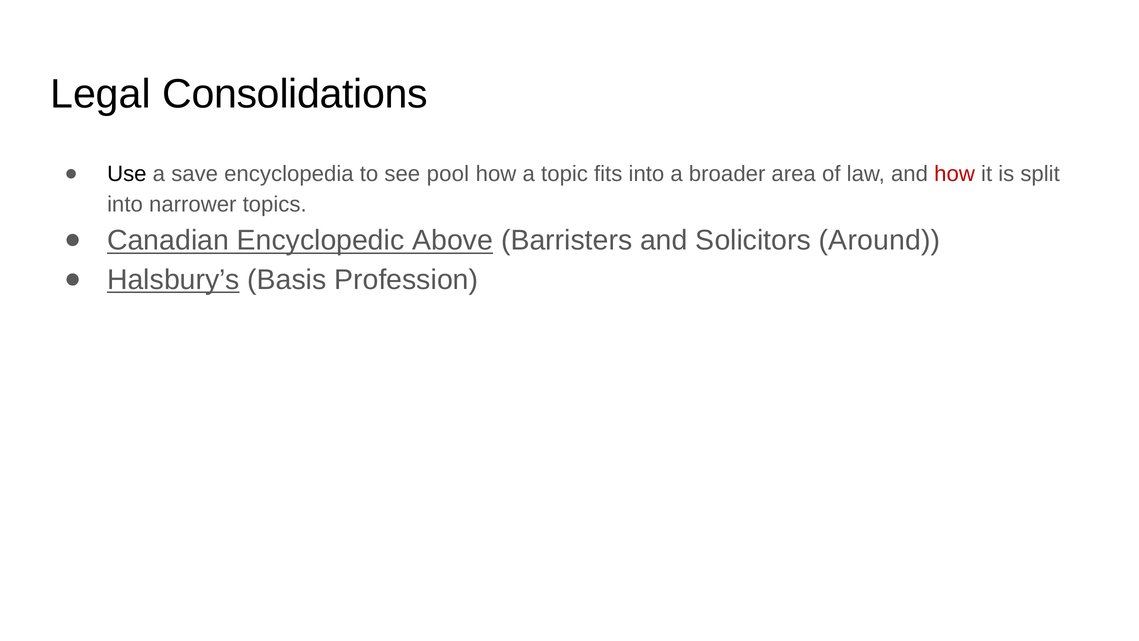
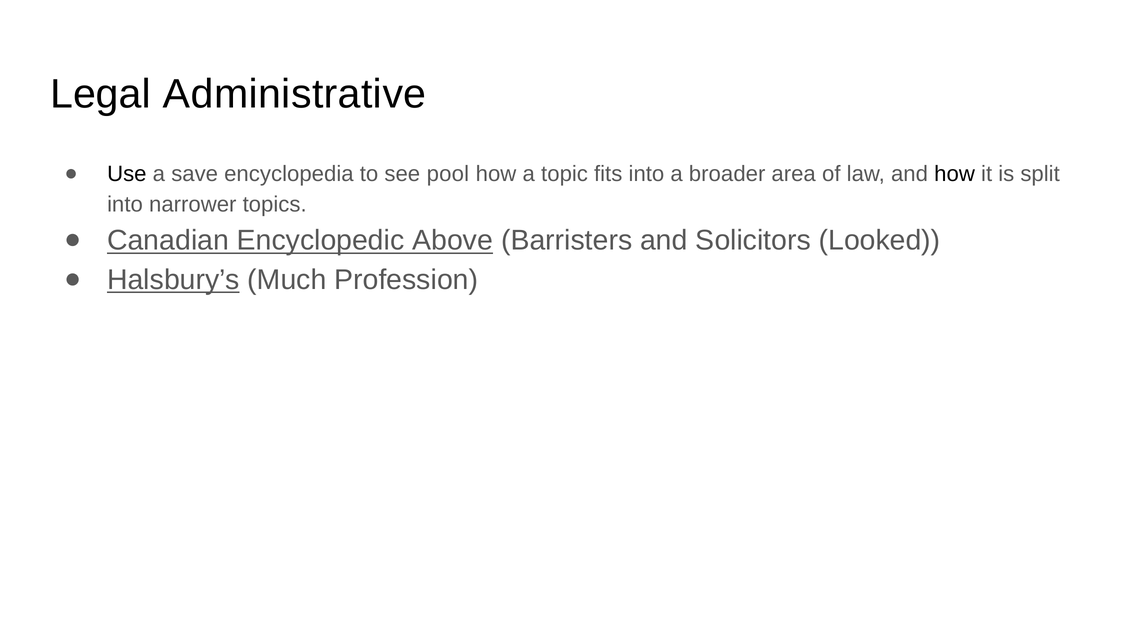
Consolidations: Consolidations -> Administrative (295, 94)
how colour: red -> black (955, 174)
Around: Around -> Looked (880, 240)
Basis: Basis -> Much (287, 280)
